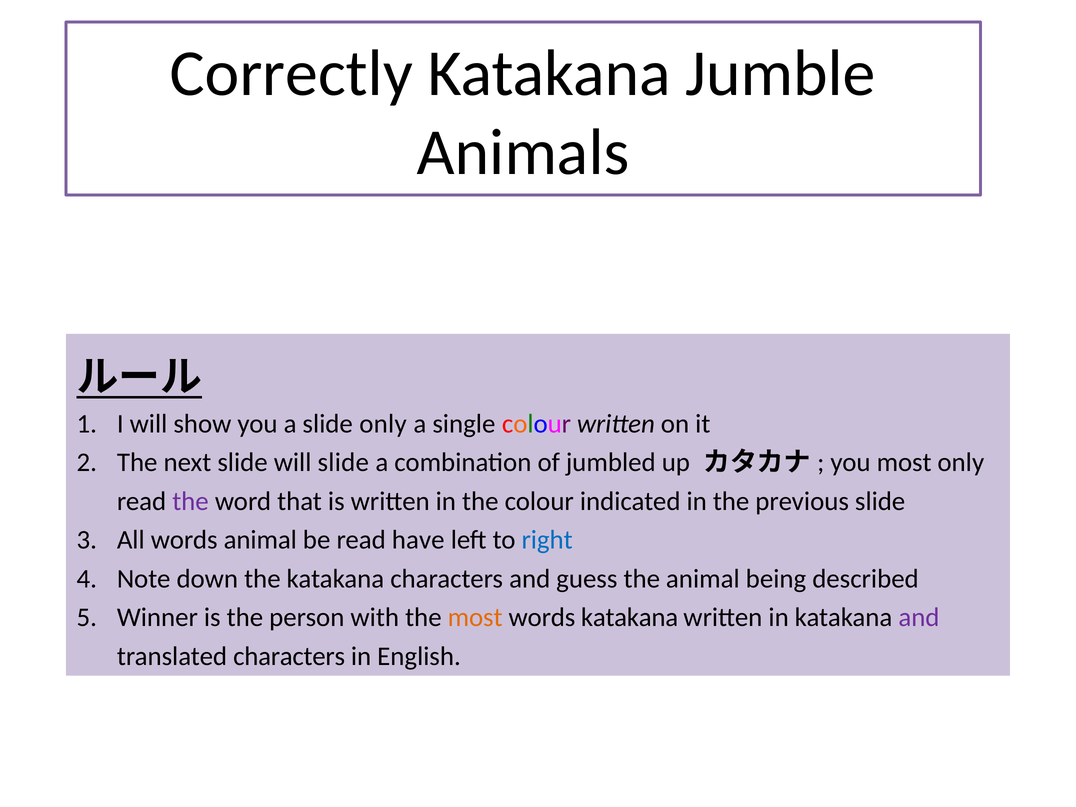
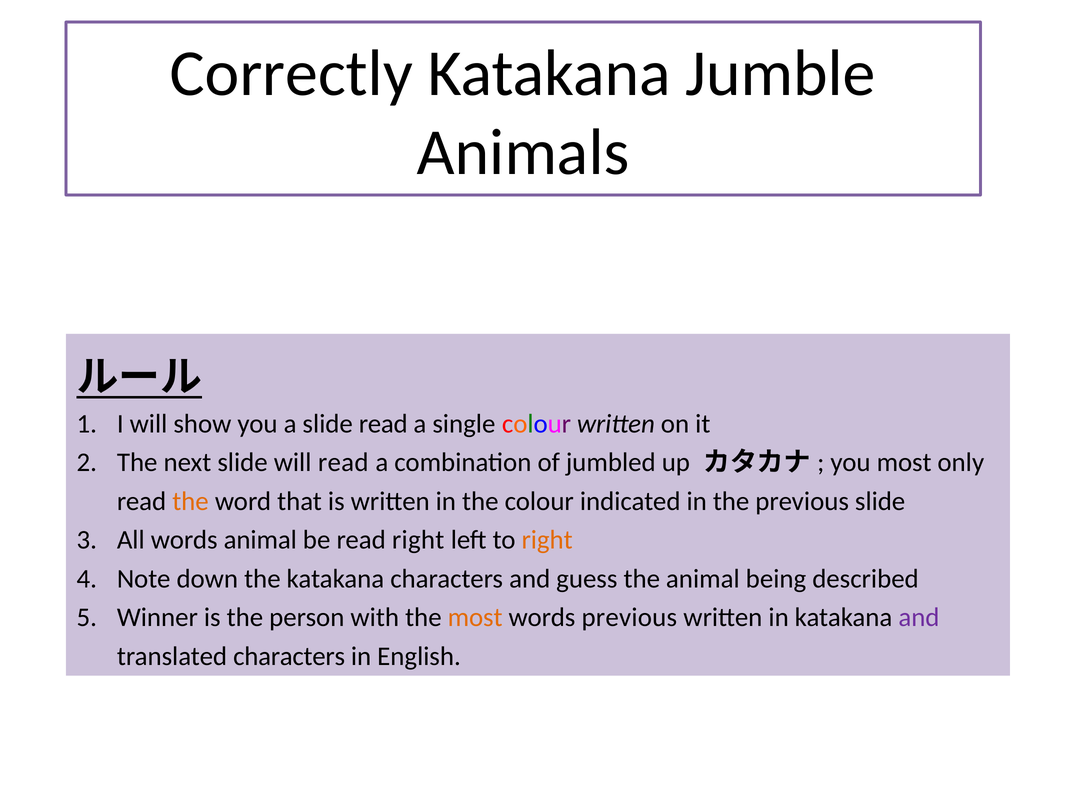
slide only: only -> read (383, 424)
will slide: slide -> read (343, 463)
the colour: purple -> orange (190, 501)
read have: have -> right (418, 540)
right colour: blue -> orange (547, 540)
words katakana: katakana -> previous (629, 617)
